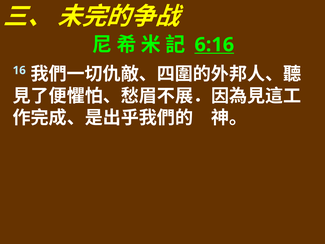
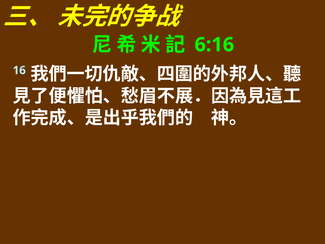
6:16 underline: present -> none (214, 45)
